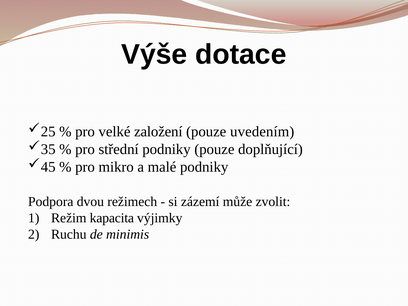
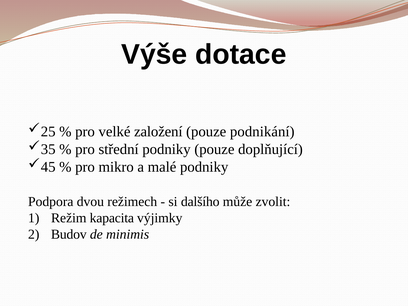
uvedením: uvedením -> podnikání (262, 132)
zázemí: zázemí -> dalšího (200, 202)
Ruchu: Ruchu -> Budov (69, 234)
